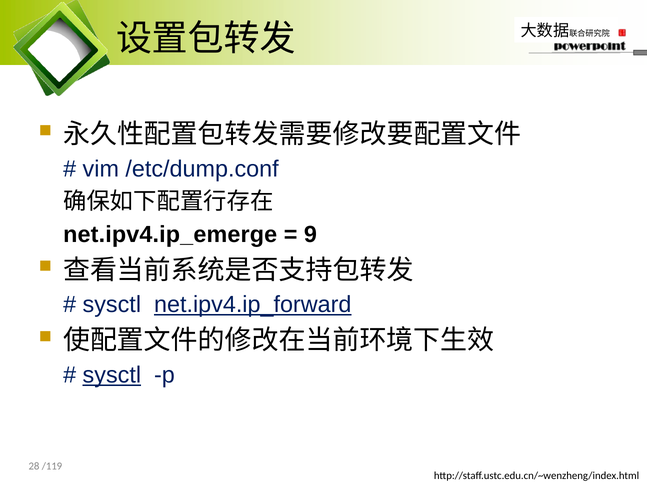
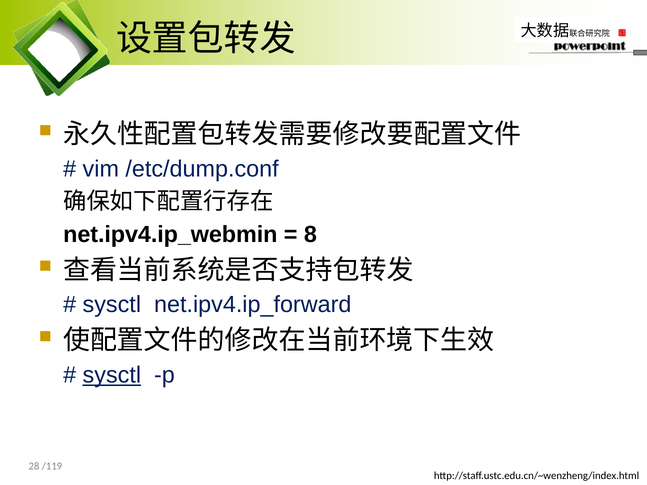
net.ipv4.ip_emerge: net.ipv4.ip_emerge -> net.ipv4.ip_webmin (170, 234)
9: 9 -> 8 (310, 234)
net.ipv4.ip_forward underline: present -> none (253, 305)
